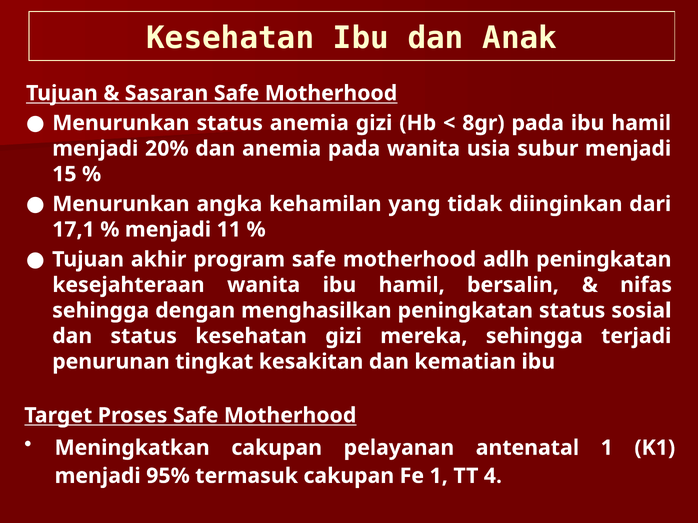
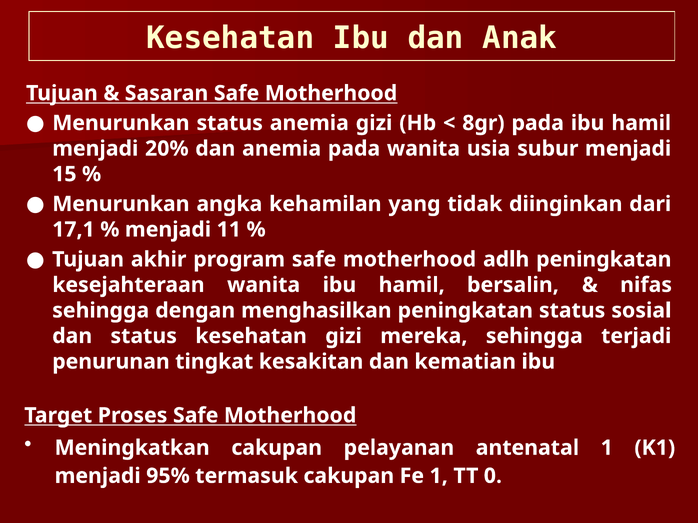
4: 4 -> 0 (493, 476)
